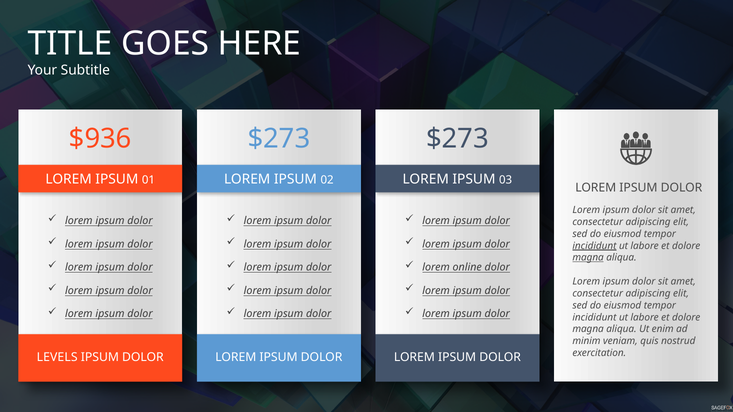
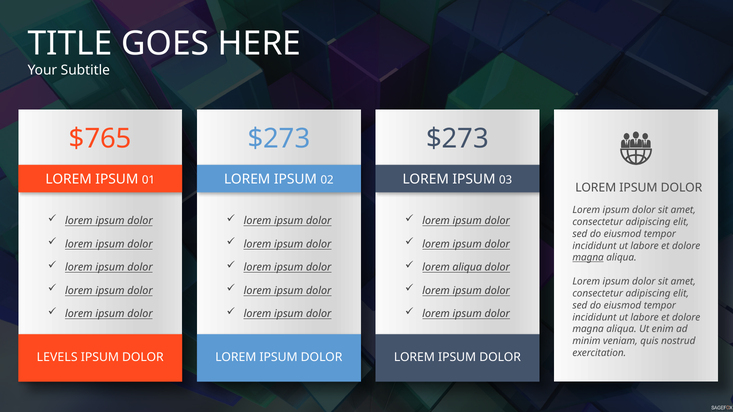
$936: $936 -> $765 (100, 139)
incididunt underline: present -> none (594, 246)
lorem online: online -> aliqua (467, 268)
